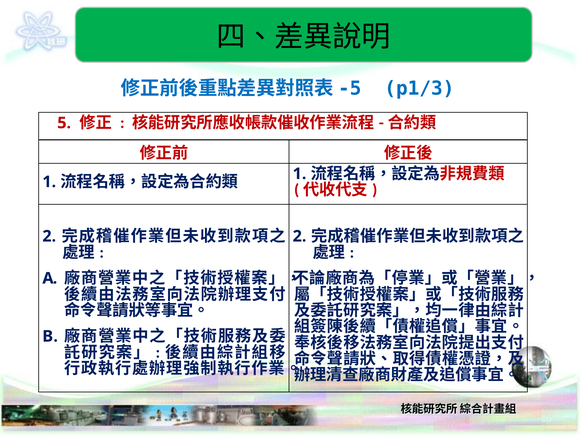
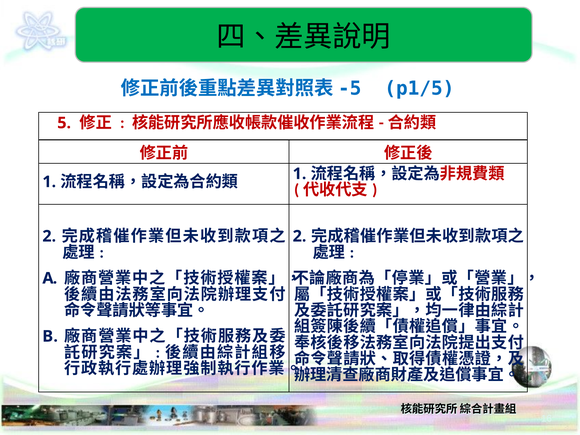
p1/3: p1/3 -> p1/5 (420, 88)
